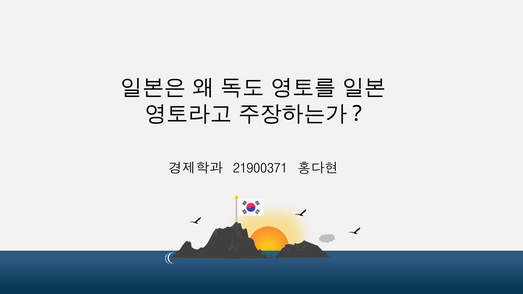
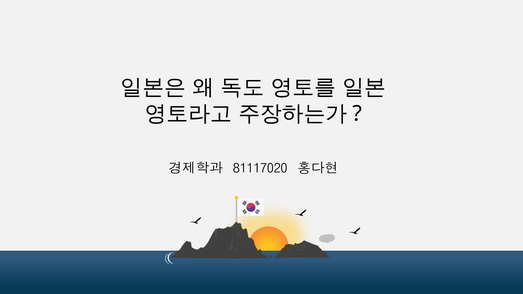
21900371: 21900371 -> 81117020 (260, 169)
